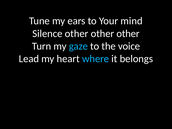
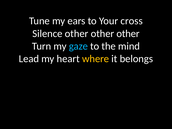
mind: mind -> cross (132, 21)
voice: voice -> mind (129, 46)
where colour: light blue -> yellow (96, 59)
